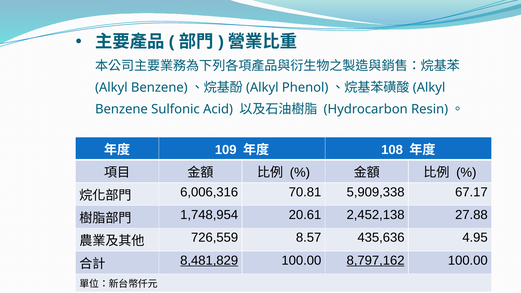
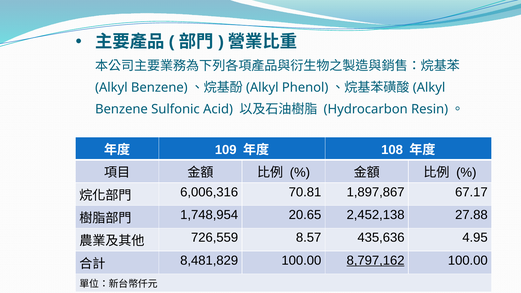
5,909,338: 5,909,338 -> 1,897,867 (376, 192)
20.61: 20.61 -> 20.65 (305, 215)
8,481,829 underline: present -> none (209, 261)
